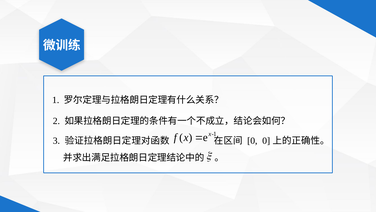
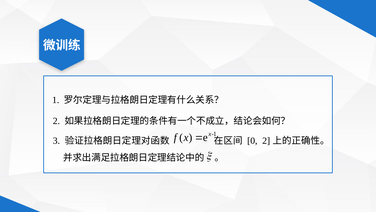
0 0: 0 -> 2 (266, 140)
